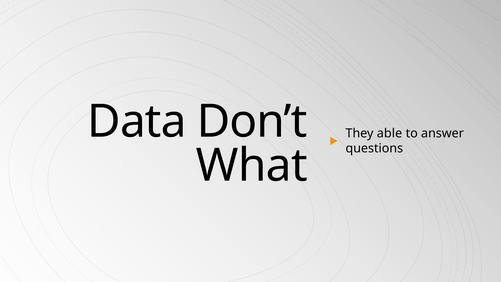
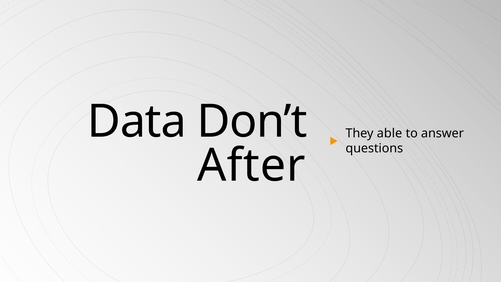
What: What -> After (251, 166)
